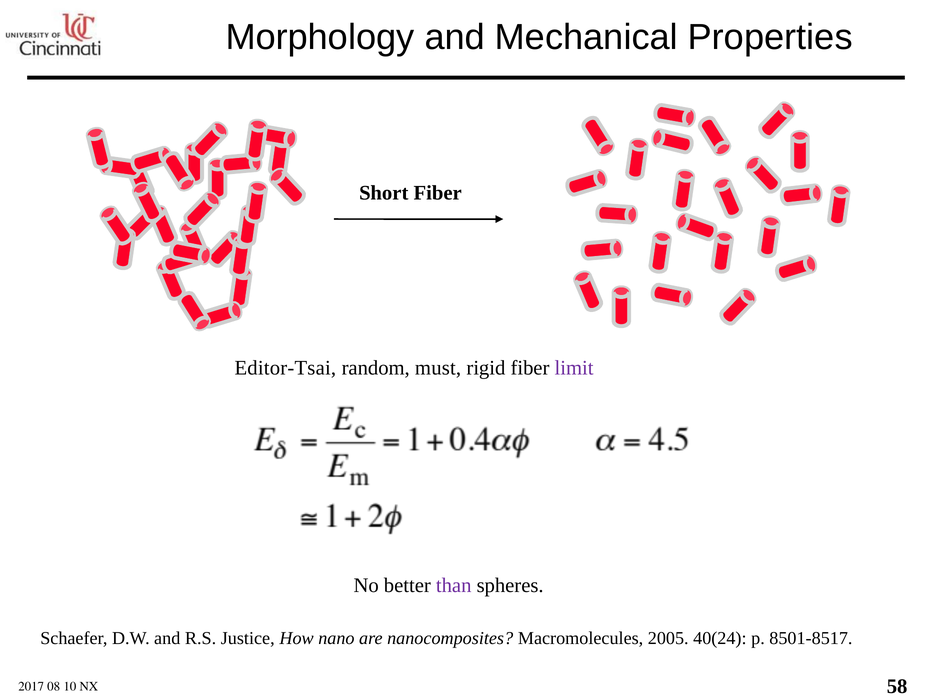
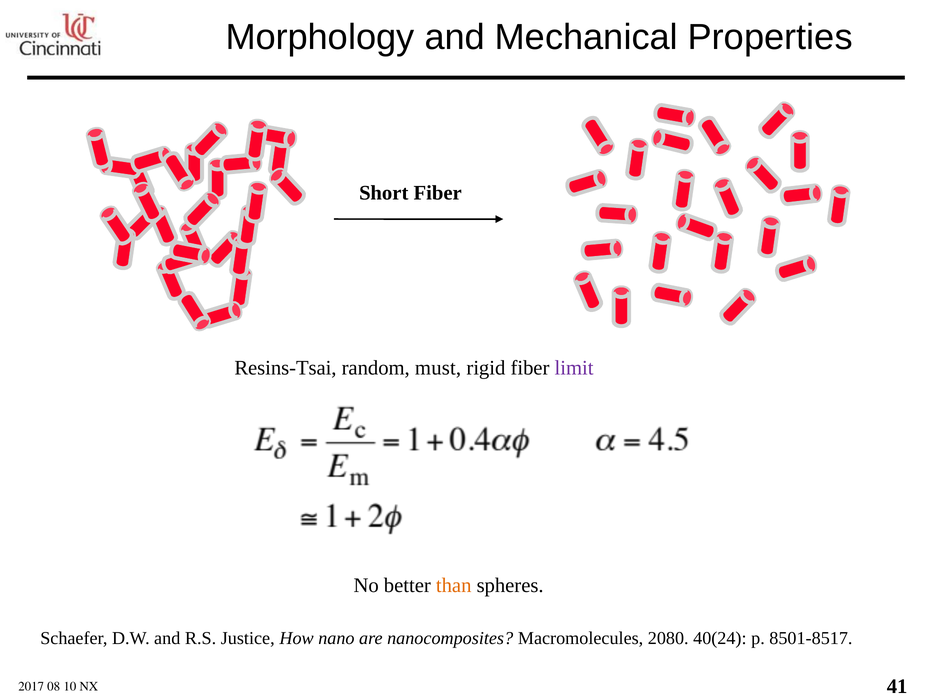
Editor-Tsai: Editor-Tsai -> Resins-Tsai (285, 368)
than colour: purple -> orange (454, 585)
2005: 2005 -> 2080 (668, 638)
58: 58 -> 41 (897, 686)
